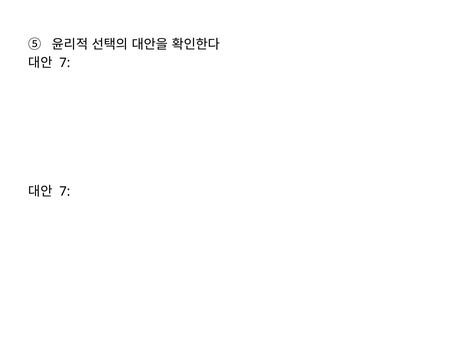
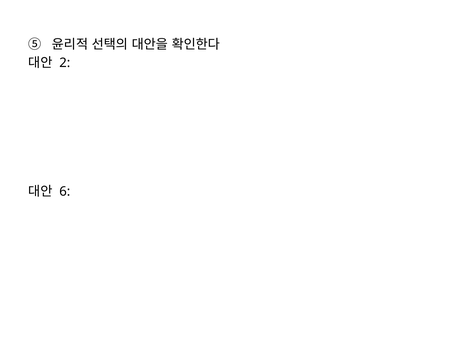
7: 7 -> 2 (65, 63)
7: 7 -> 6 (65, 191)
